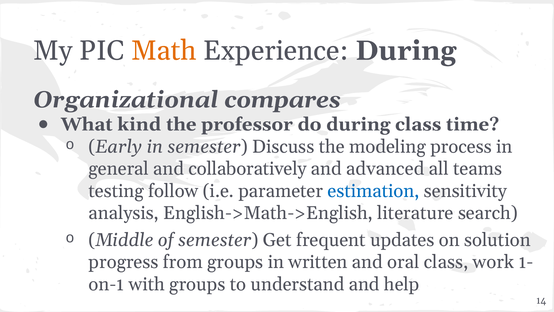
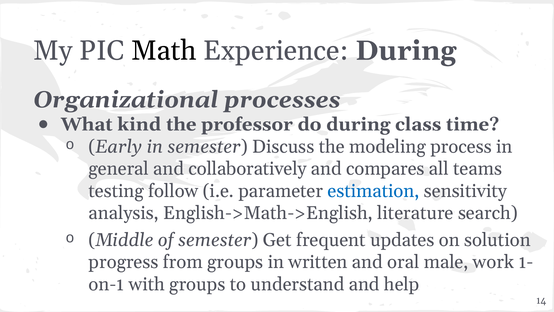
Math colour: orange -> black (164, 51)
compares: compares -> processes (282, 100)
advanced: advanced -> compares (385, 169)
oral class: class -> male (446, 262)
